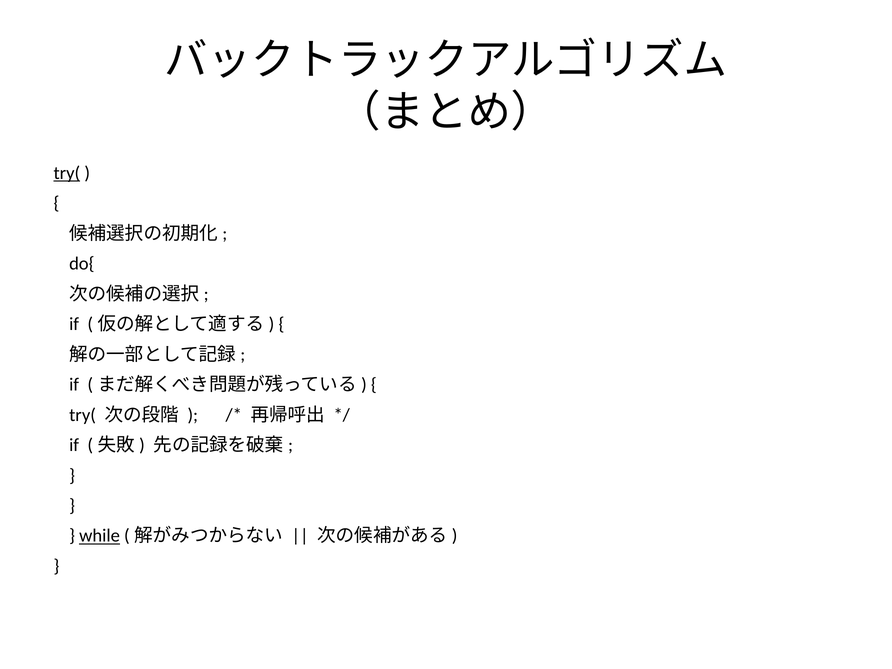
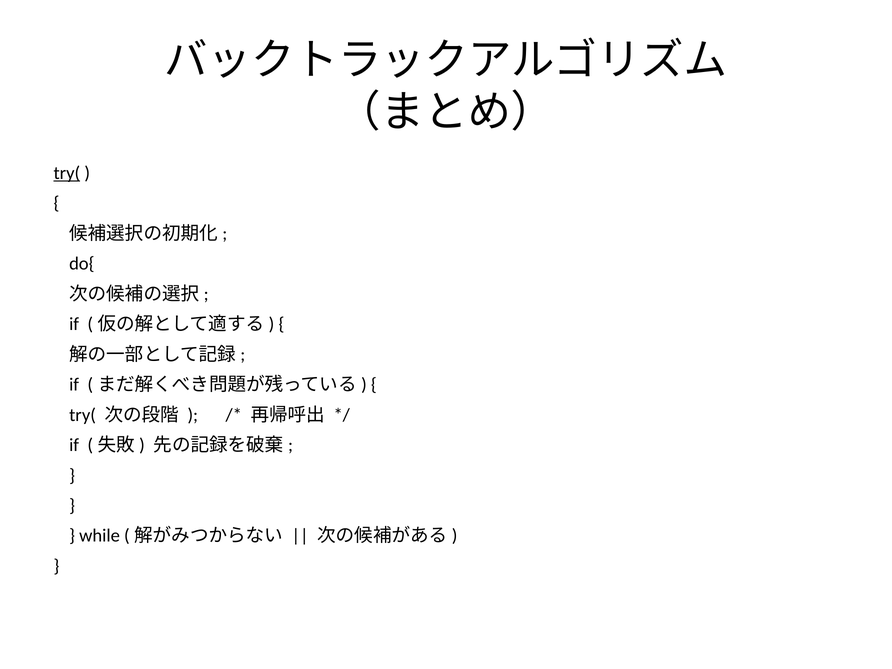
while underline: present -> none (100, 536)
